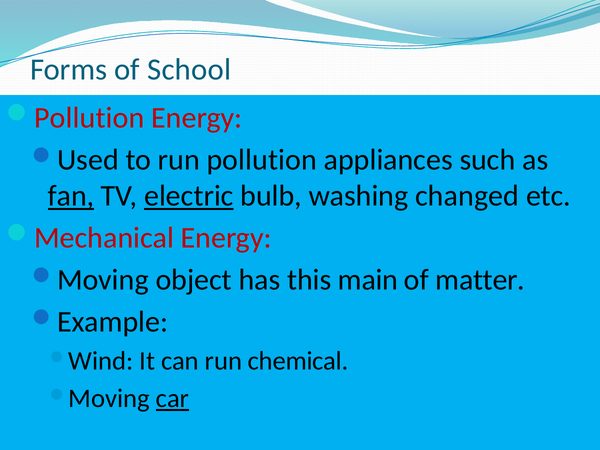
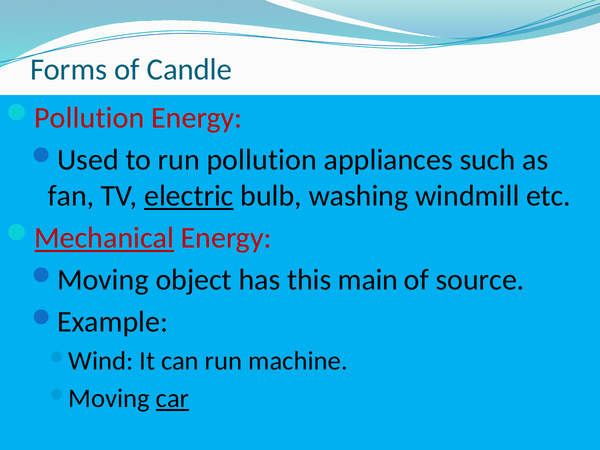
School: School -> Candle (189, 70)
fan underline: present -> none (71, 196)
changed: changed -> windmill (467, 196)
Mechanical underline: none -> present (104, 238)
matter: matter -> source (480, 280)
chemical: chemical -> machine (298, 361)
